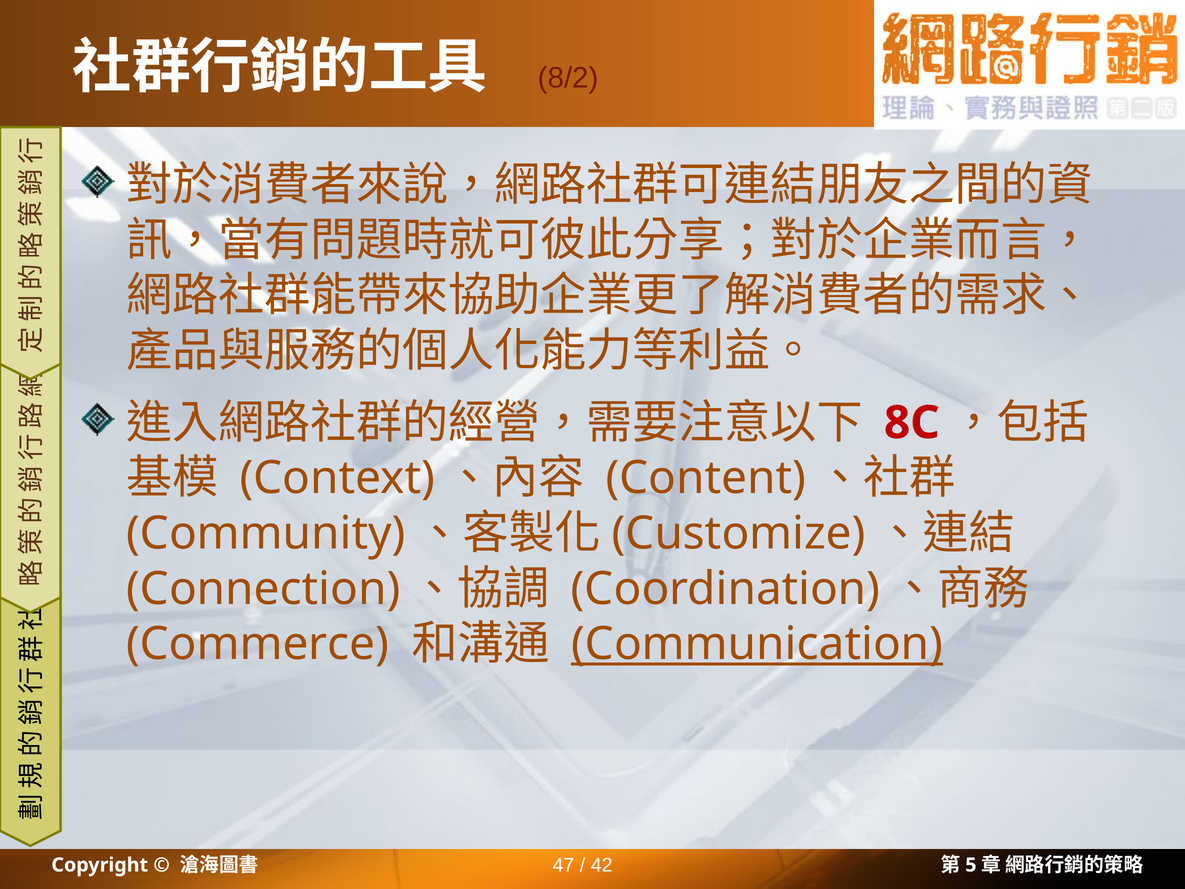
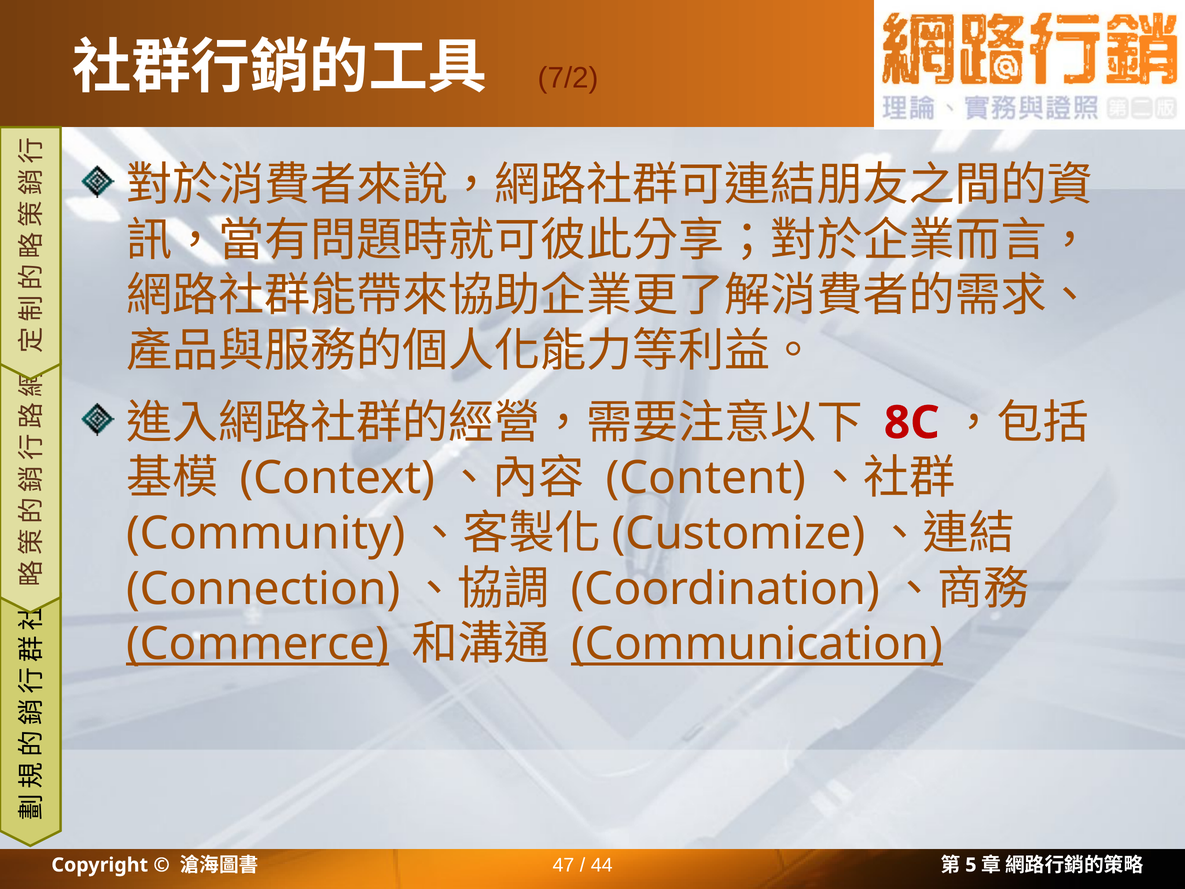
8/2: 8/2 -> 7/2 (568, 78)
Commerce underline: none -> present (258, 644)
42: 42 -> 44 (602, 865)
